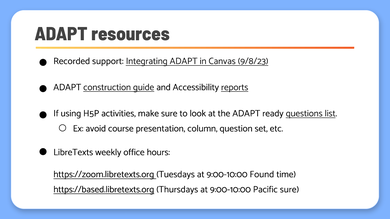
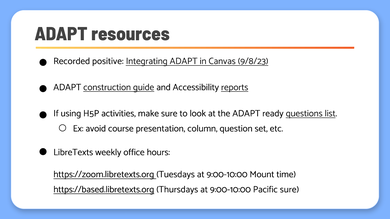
support: support -> positive (108, 61)
Found: Found -> Mount (262, 175)
